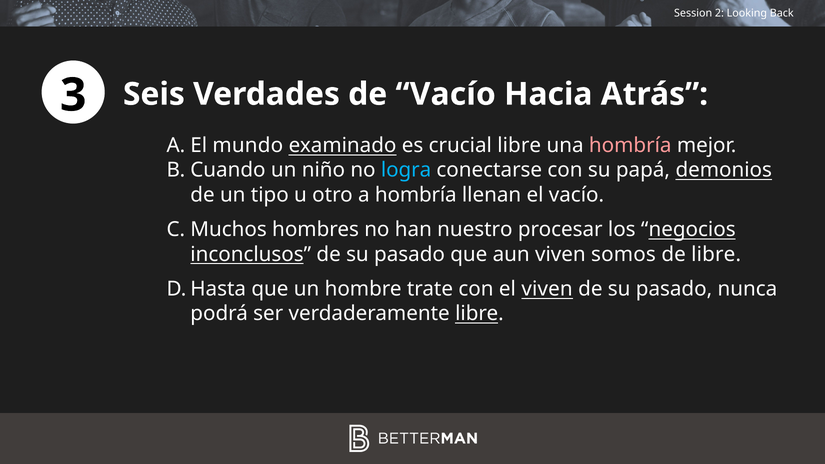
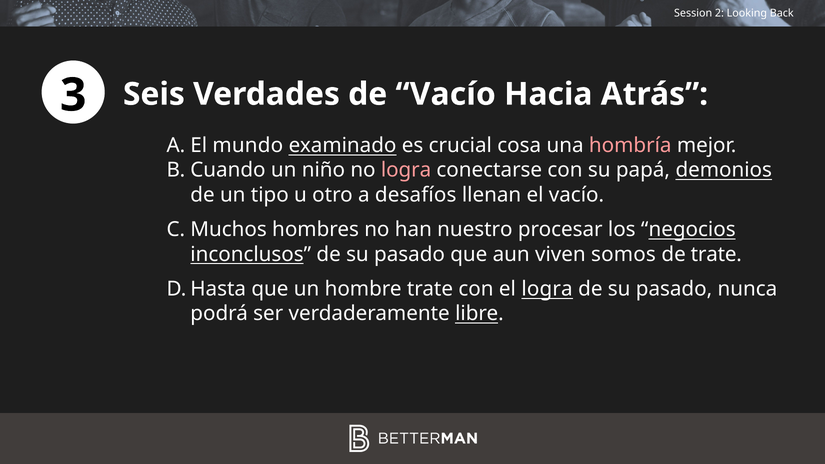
crucial libre: libre -> cosa (519, 145)
logra colour: light blue -> pink (406, 170)
a hombría: hombría -> desafíos (416, 195)
de libre: libre -> trate (716, 254)
el viven: viven -> logra (547, 289)
